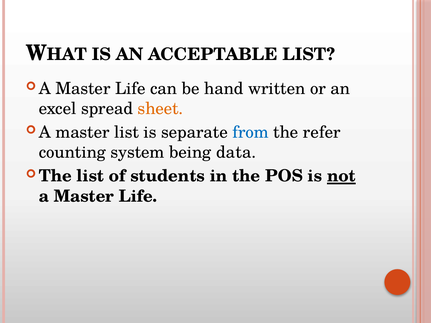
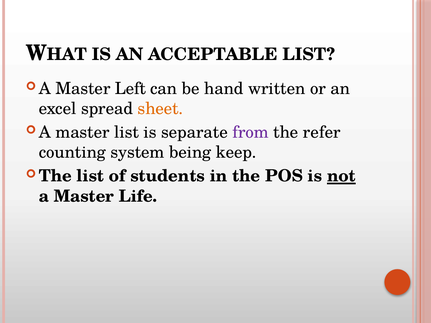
Life: Life -> Left (130, 89)
from colour: blue -> purple (251, 132)
data: data -> keep (236, 153)
